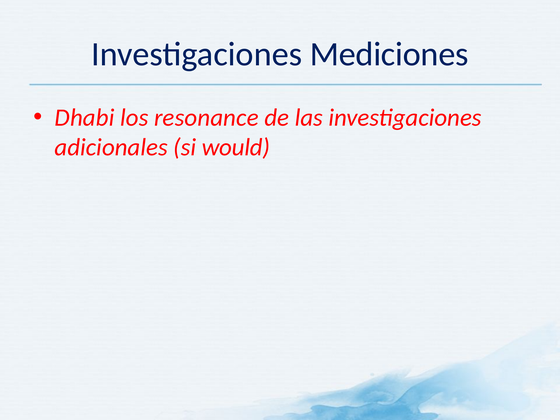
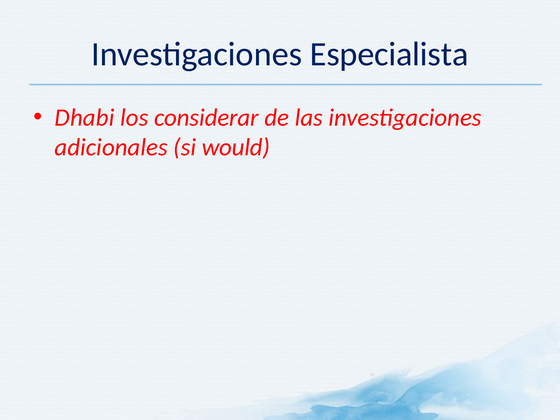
Mediciones: Mediciones -> Especialista (389, 54)
resonance: resonance -> considerar (206, 117)
